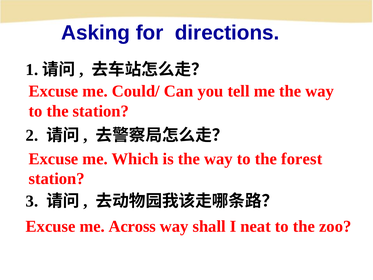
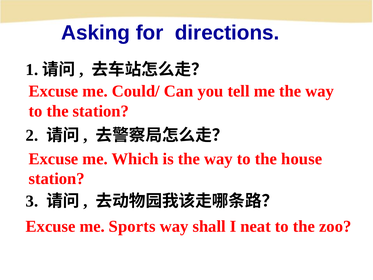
forest: forest -> house (302, 159)
Across: Across -> Sports (132, 226)
